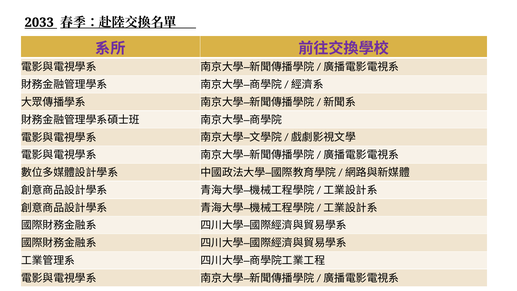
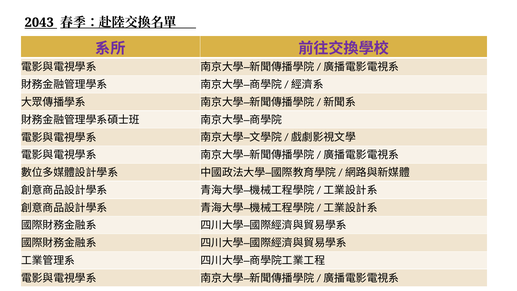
2033: 2033 -> 2043 (39, 22)
